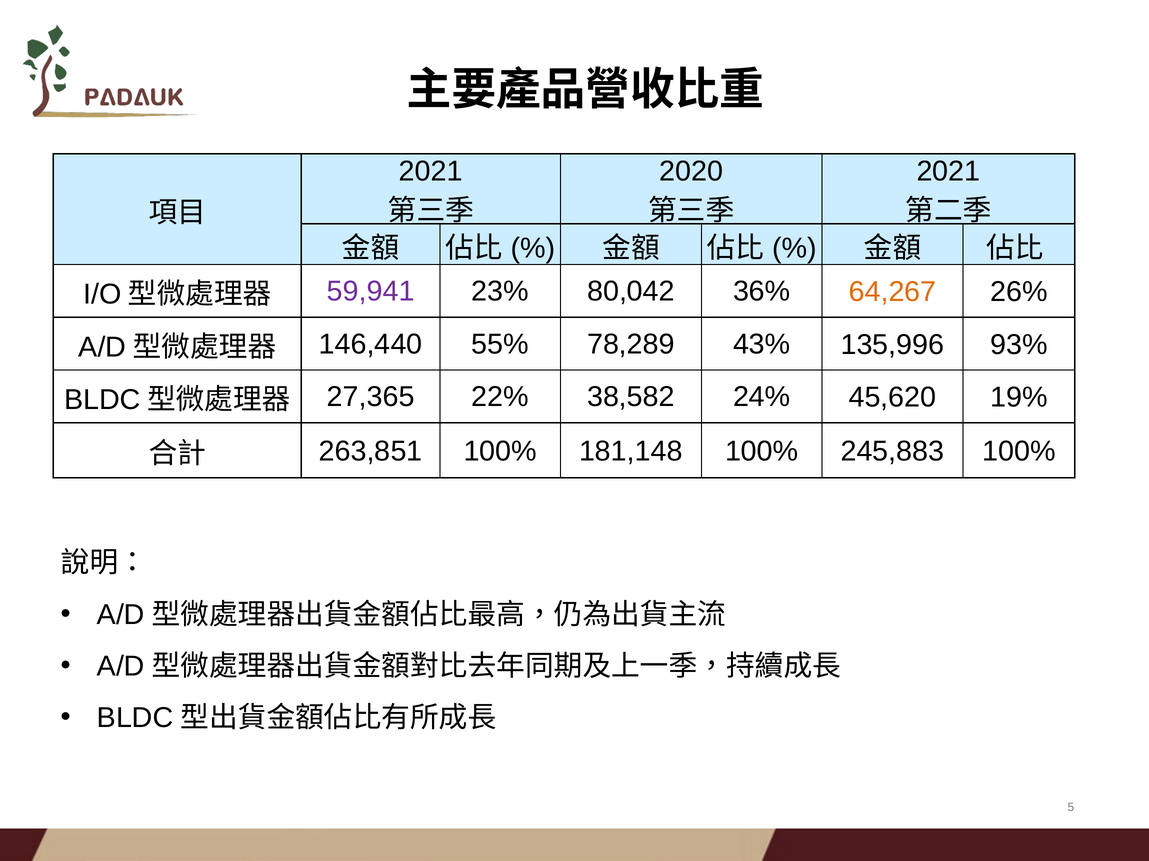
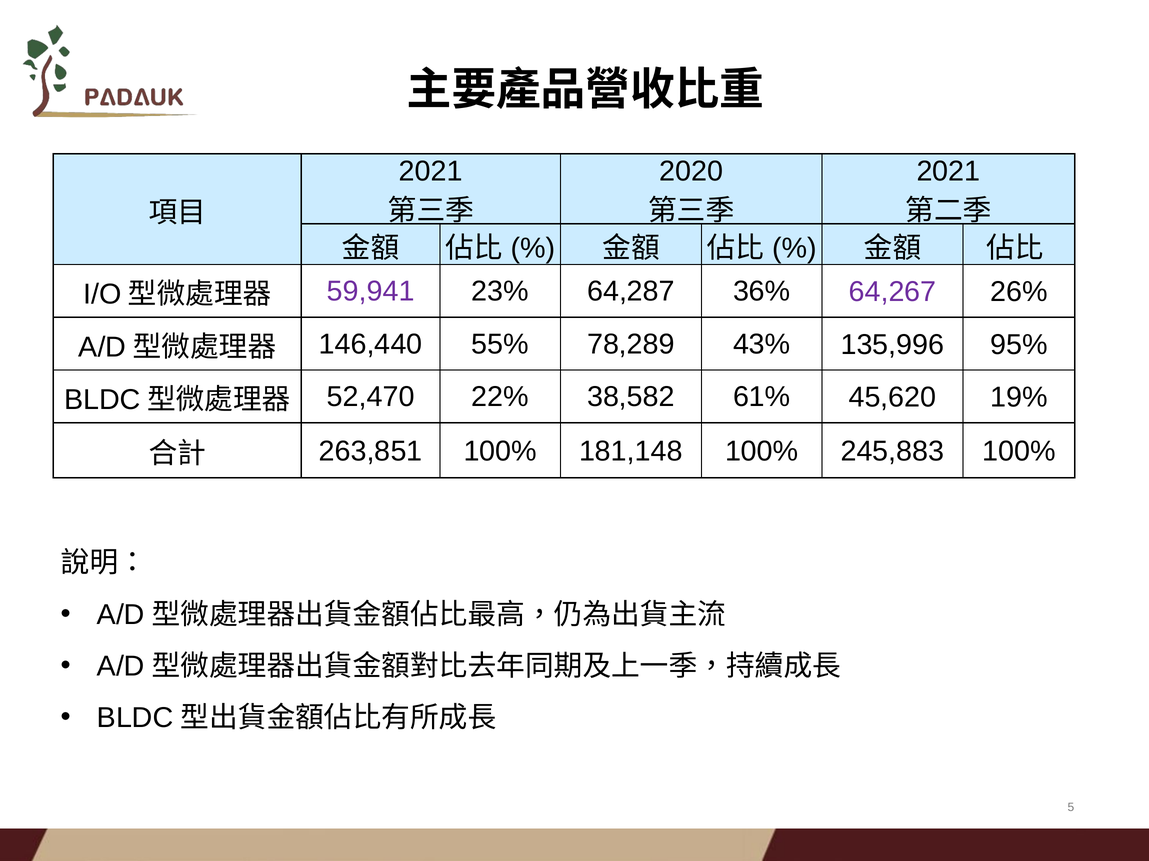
80,042: 80,042 -> 64,287 (631, 292)
64,267 colour: orange -> purple (893, 292)
93%: 93% -> 95% (1019, 345)
27,365: 27,365 -> 52,470 (371, 397)
24%: 24% -> 61% (762, 397)
